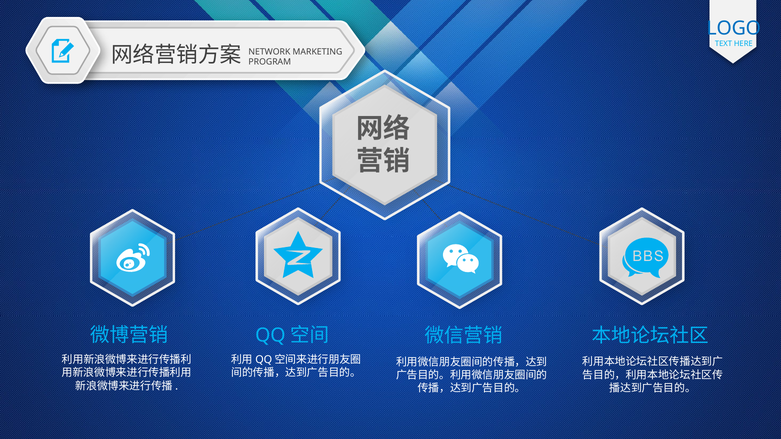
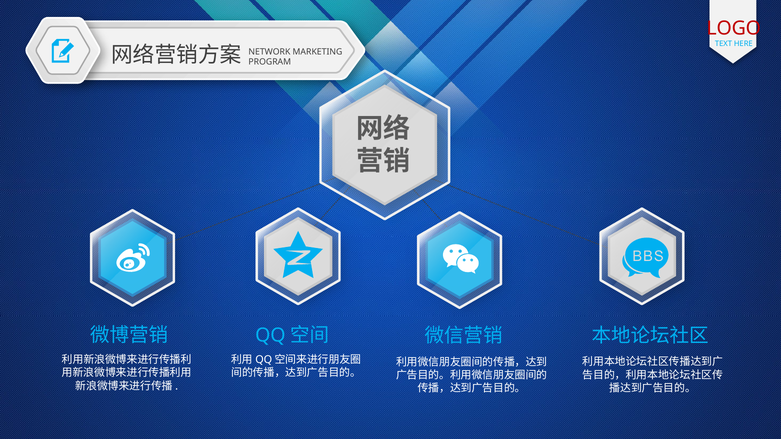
LOGO colour: blue -> red (734, 28)
